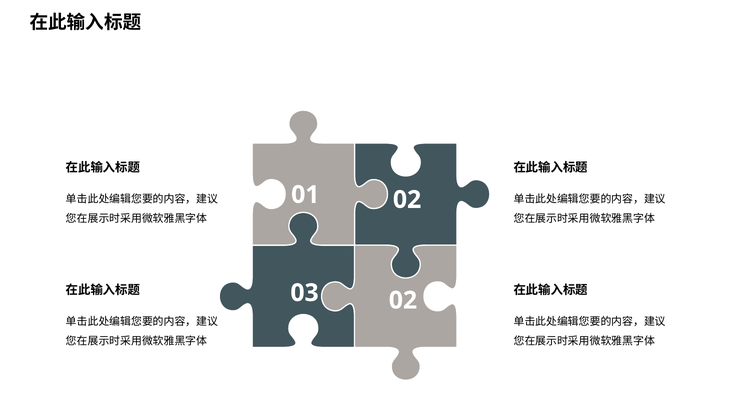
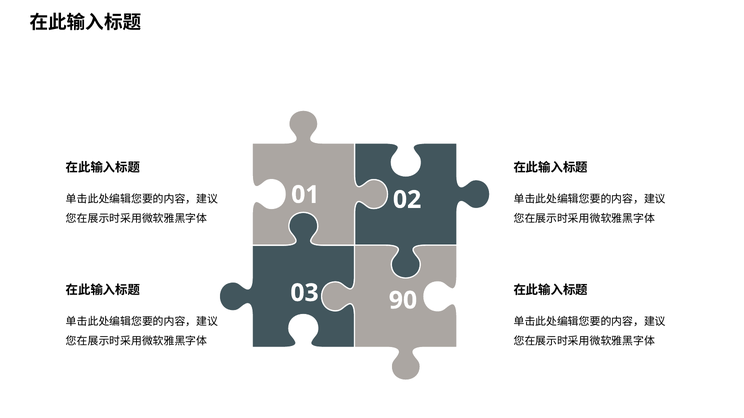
03 02: 02 -> 90 (403, 301)
